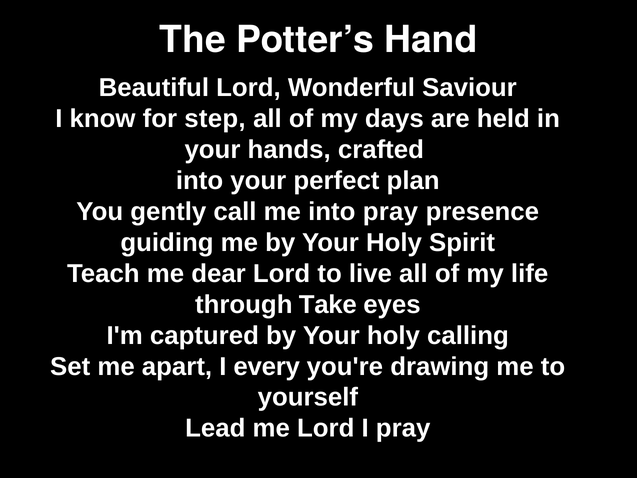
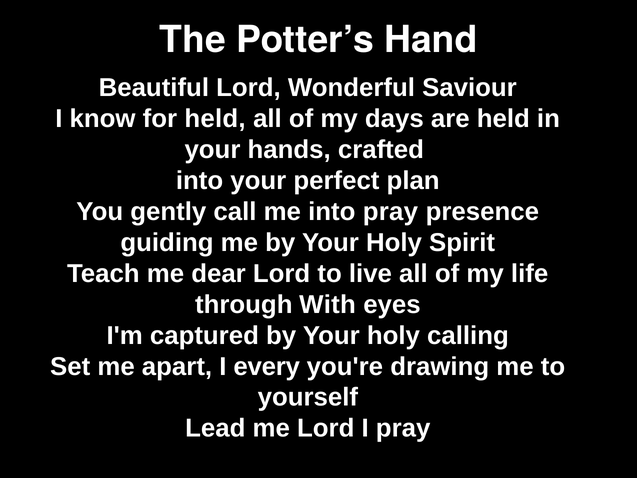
for step: step -> held (215, 118)
Take: Take -> With (328, 304)
